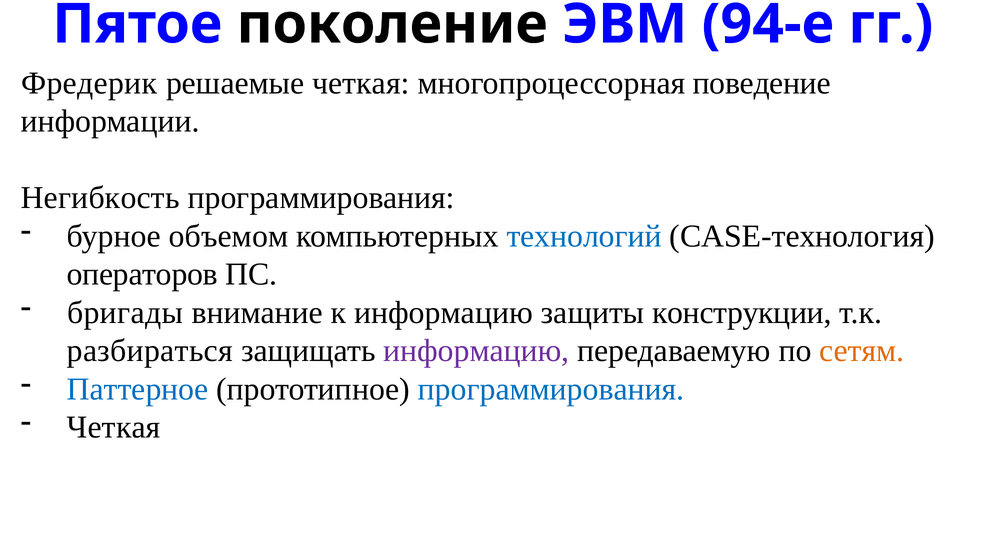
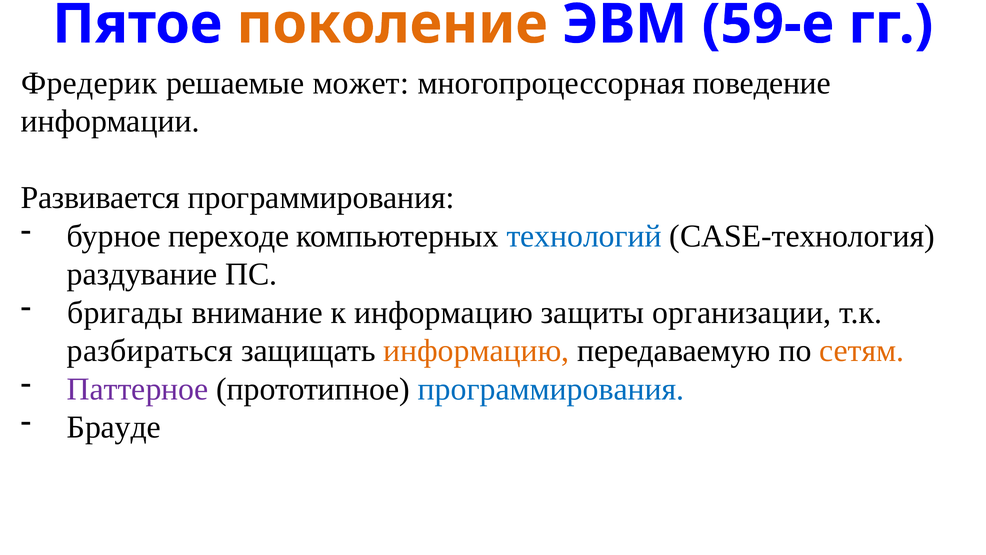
поколение colour: black -> orange (392, 24)
94-е: 94-е -> 59-е (768, 24)
решаемые четкая: четкая -> может (361, 83)
Негибкость: Негибкость -> Развивается (100, 198)
объемом: объемом -> переходе (229, 236)
операторов: операторов -> раздувание (142, 274)
конструкции: конструкции -> организации (742, 313)
информацию colour: purple -> orange (476, 351)
Паттерное colour: blue -> purple (138, 389)
Четкая: Четкая -> Брауде (114, 427)
